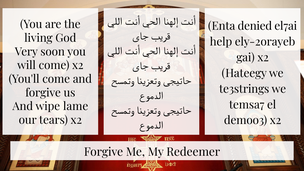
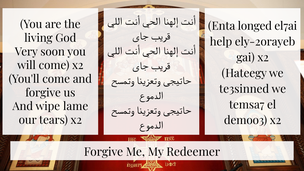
denied: denied -> longed (255, 26)
te3strings: te3strings -> te3sinned (244, 89)
